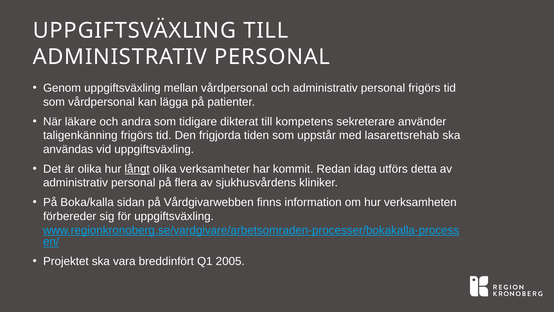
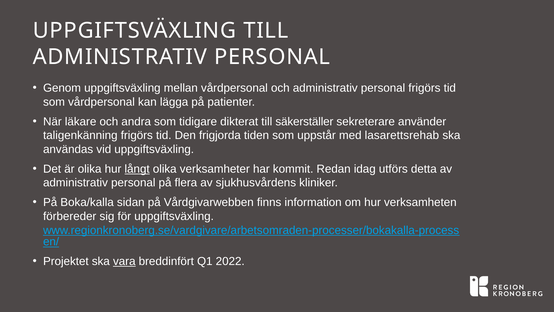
kompetens: kompetens -> säkerställer (304, 121)
vara underline: none -> present (124, 261)
2005: 2005 -> 2022 (230, 261)
